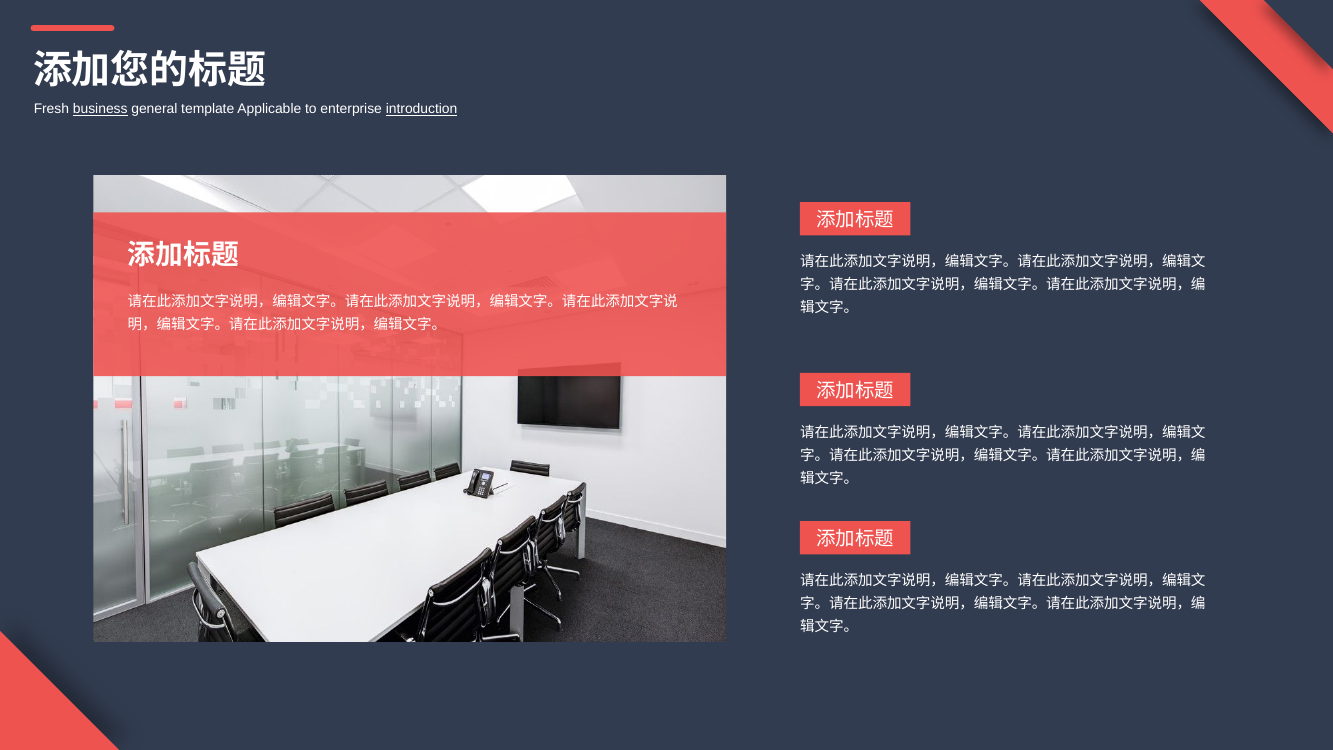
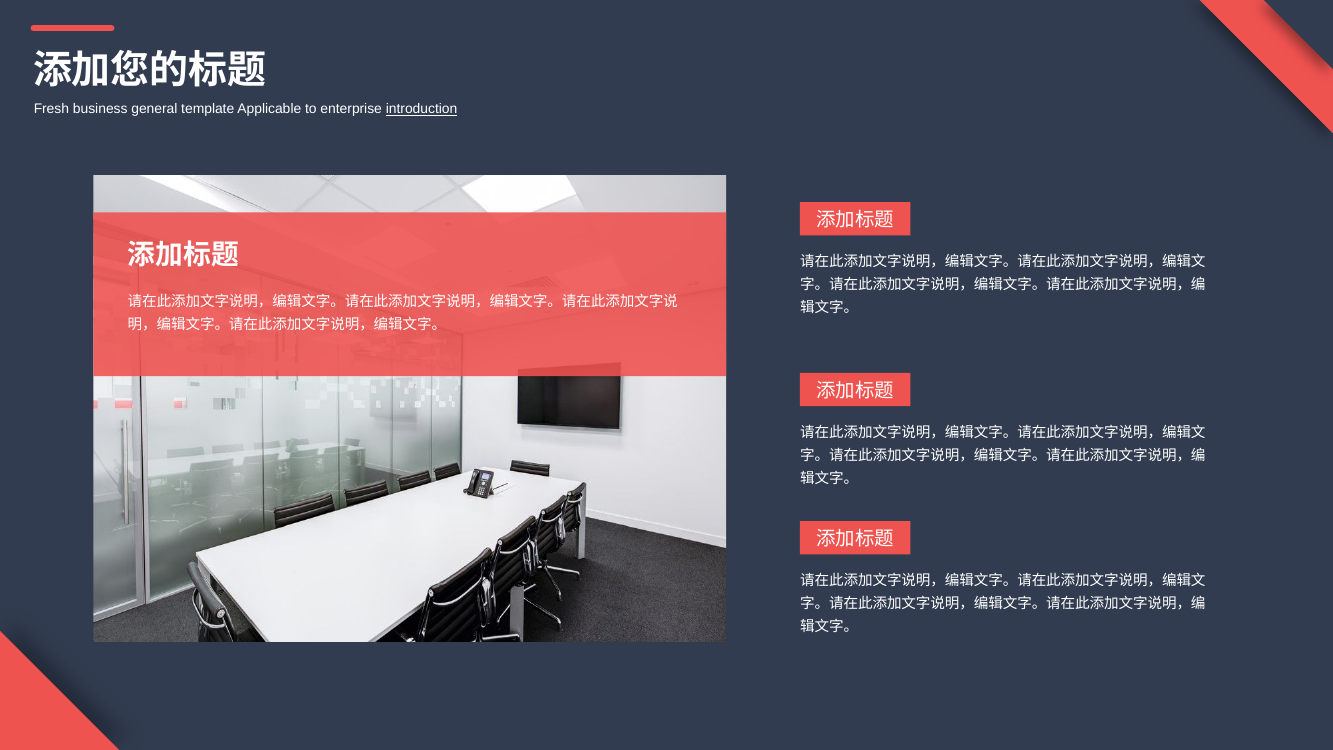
business underline: present -> none (100, 109)
